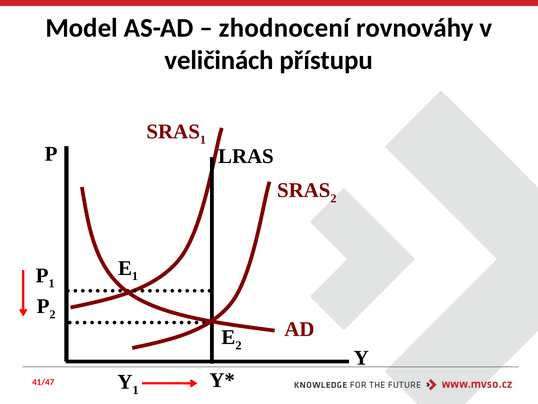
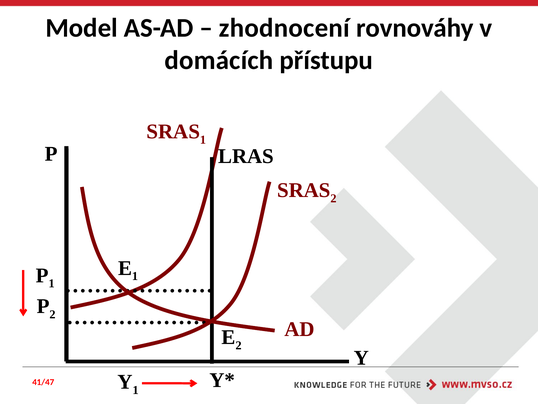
veličinách: veličinách -> domácích (219, 60)
